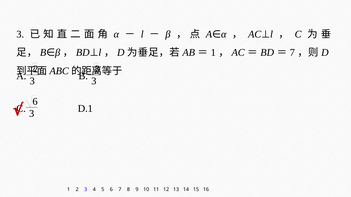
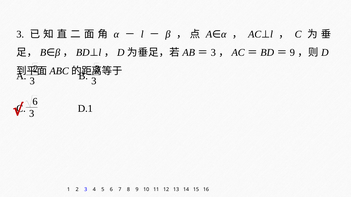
1: 1 -> 3 (213, 53)
7: 7 -> 9 (292, 53)
